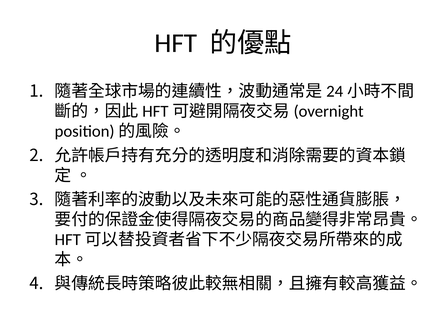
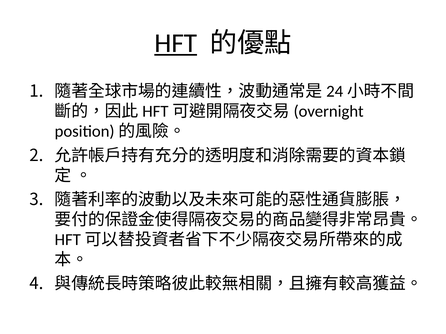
HFT underline: none -> present (176, 43)
